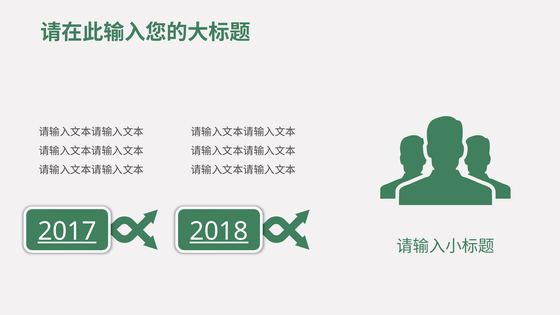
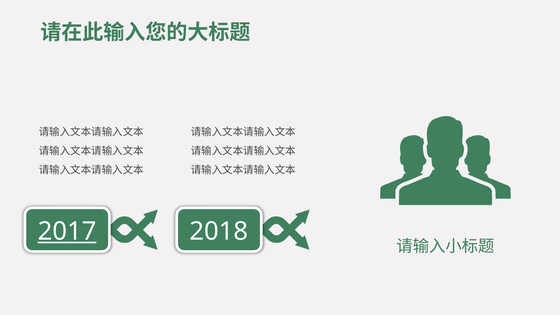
2018 underline: present -> none (219, 231)
